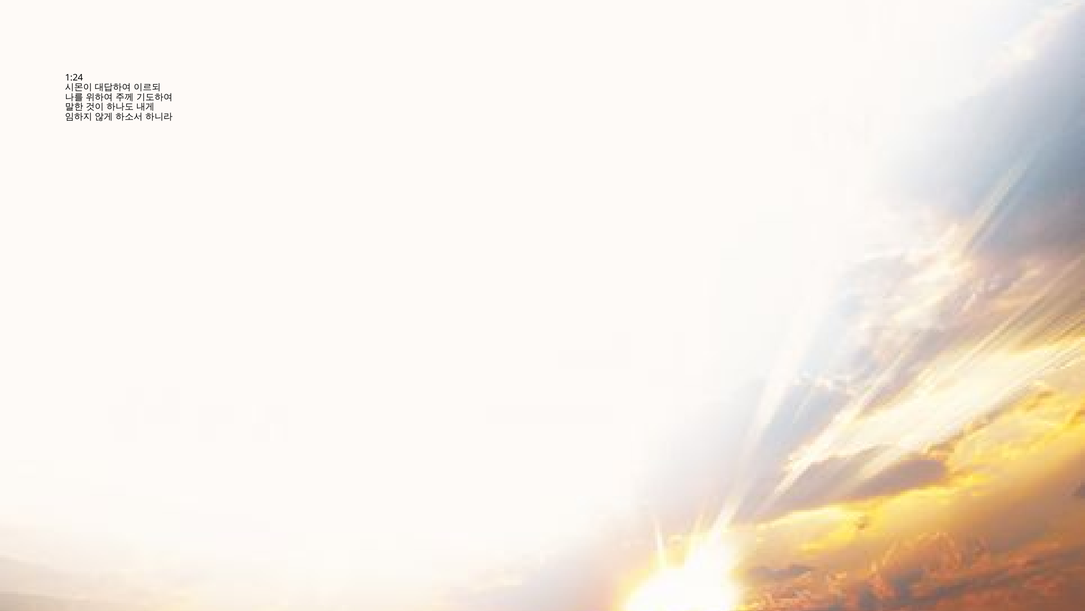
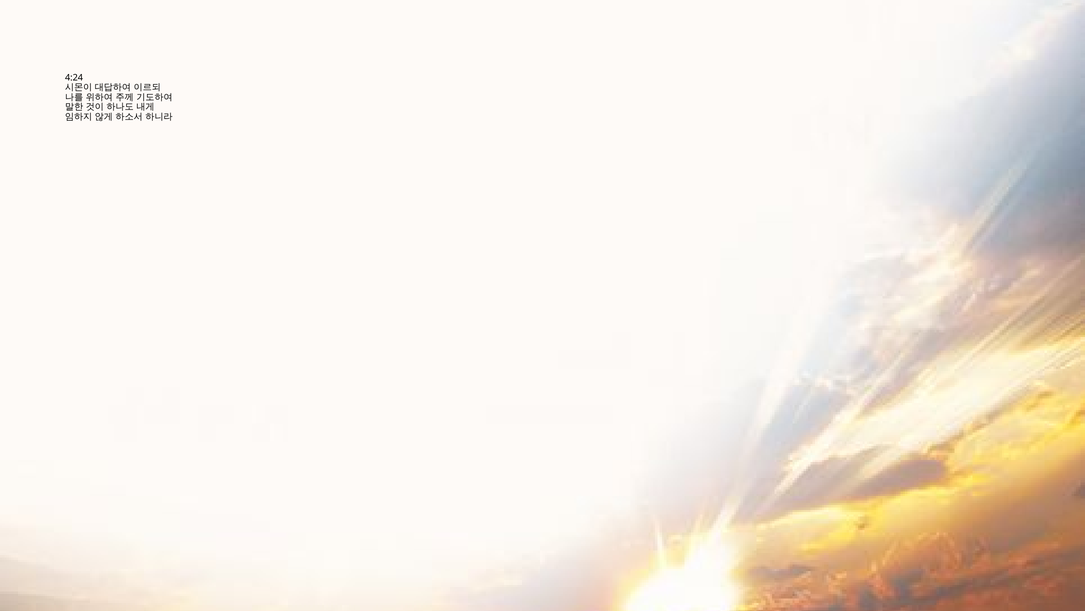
1:24: 1:24 -> 4:24 (74, 77)
